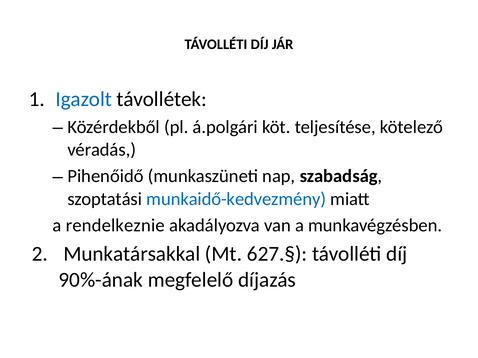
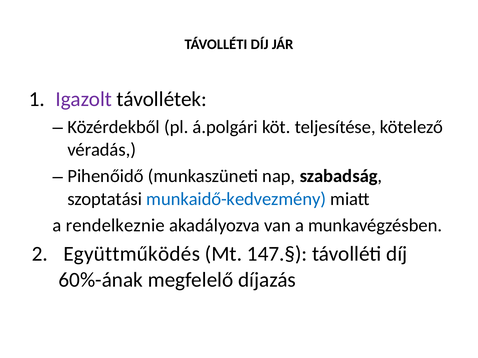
Igazolt colour: blue -> purple (84, 99)
Munkatársakkal: Munkatársakkal -> Együttműködés (132, 254)
627.§: 627.§ -> 147.§ (277, 254)
90%-ának: 90%-ának -> 60%-ának (101, 280)
